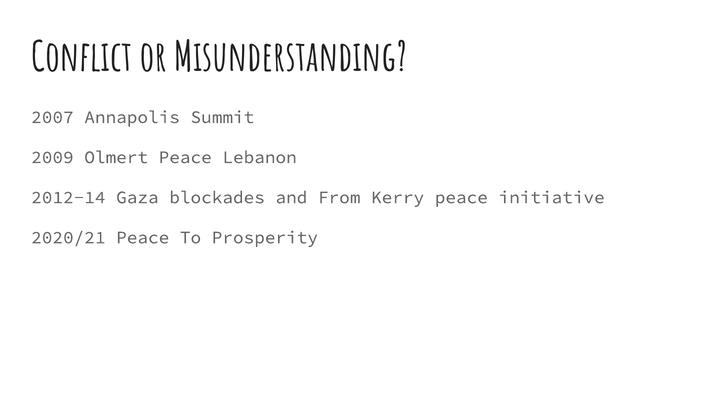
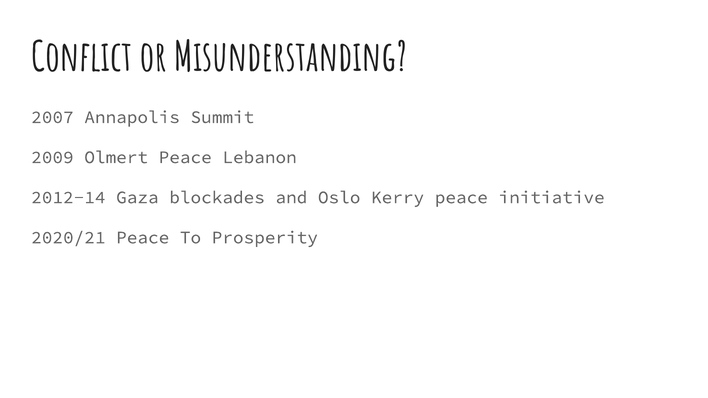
From: From -> Oslo (339, 198)
